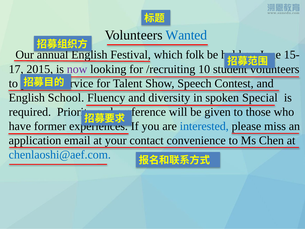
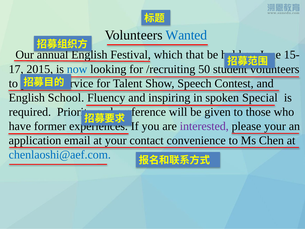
folk: folk -> that (195, 55)
now colour: purple -> blue (77, 69)
10: 10 -> 50 (204, 69)
diversity: diversity -> inspiring (169, 98)
interested colour: blue -> purple (204, 126)
please miss: miss -> your (275, 126)
